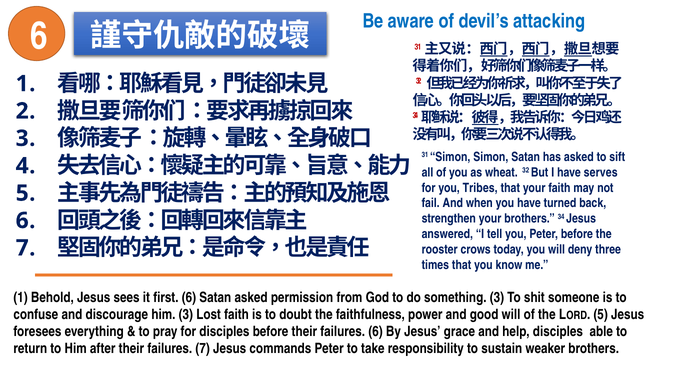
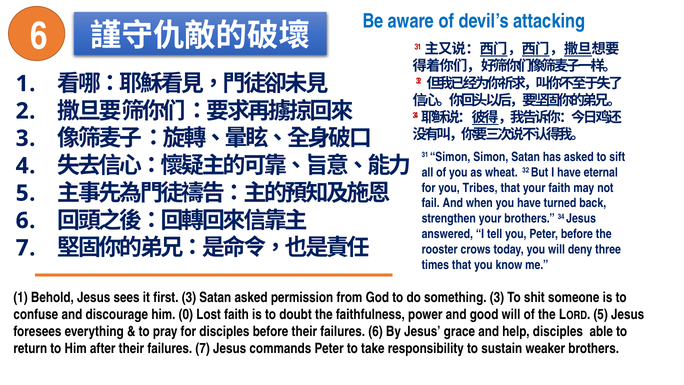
serves: serves -> eternal (601, 172)
first 6: 6 -> 3 (189, 297)
him 3: 3 -> 0 (186, 314)
